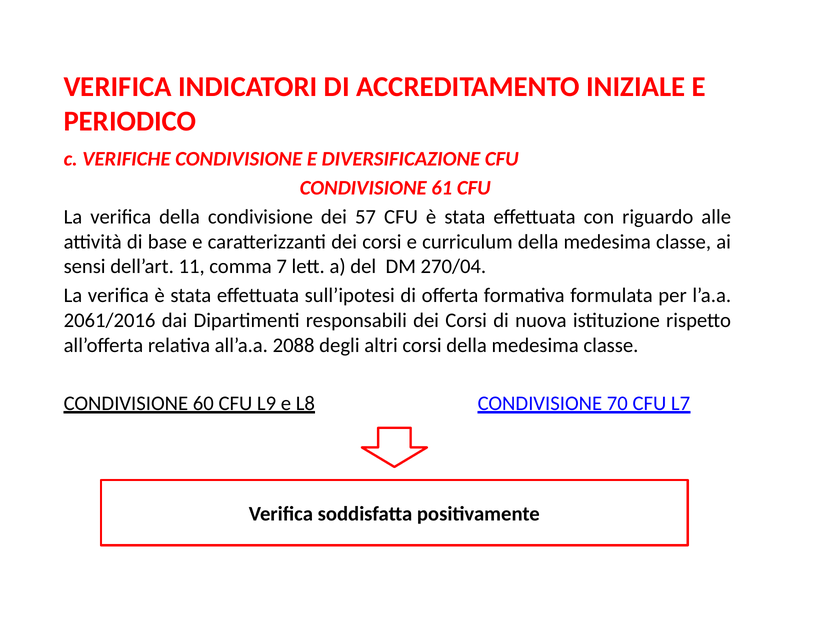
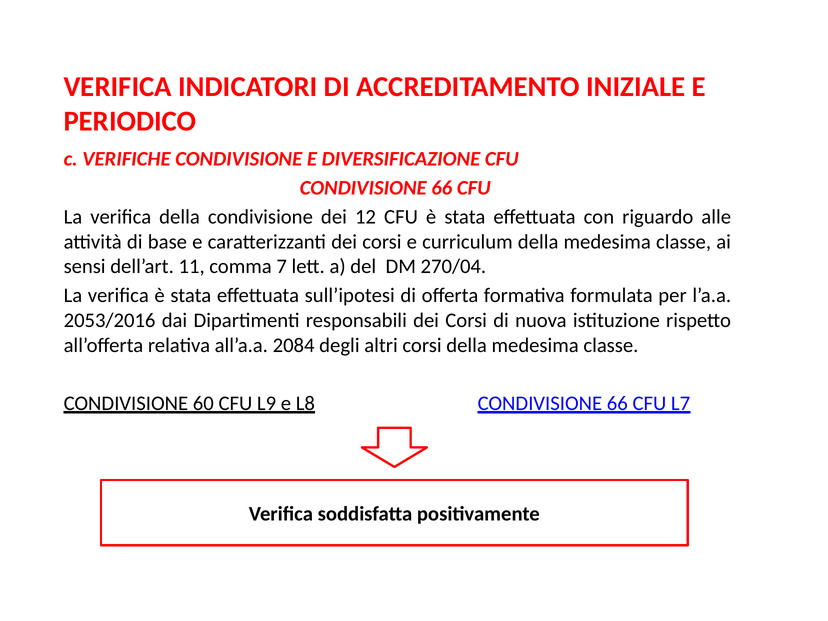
61: 61 -> 66 (442, 188)
57: 57 -> 12 (365, 217)
2061/2016: 2061/2016 -> 2053/2016 (110, 320)
2088: 2088 -> 2084 (294, 345)
L8 CONDIVISIONE 70: 70 -> 66 (617, 403)
